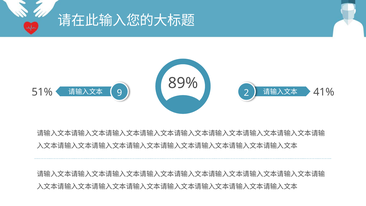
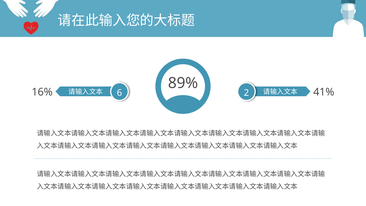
51%: 51% -> 16% (42, 92)
9: 9 -> 6 (119, 93)
